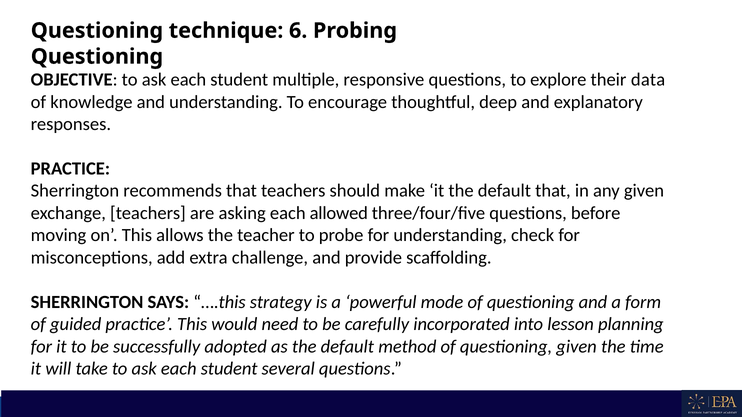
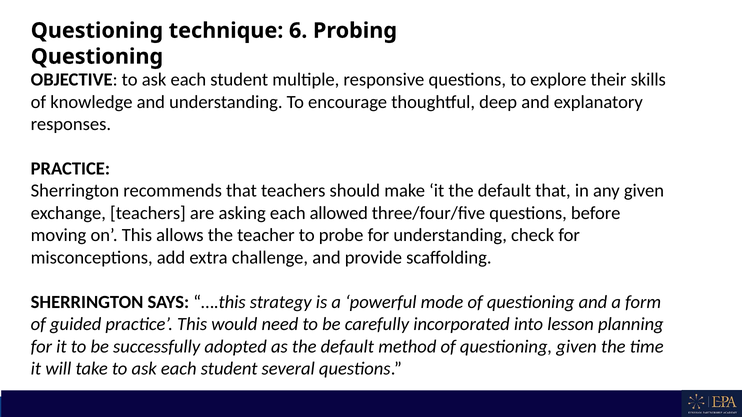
data: data -> skills (648, 80)
